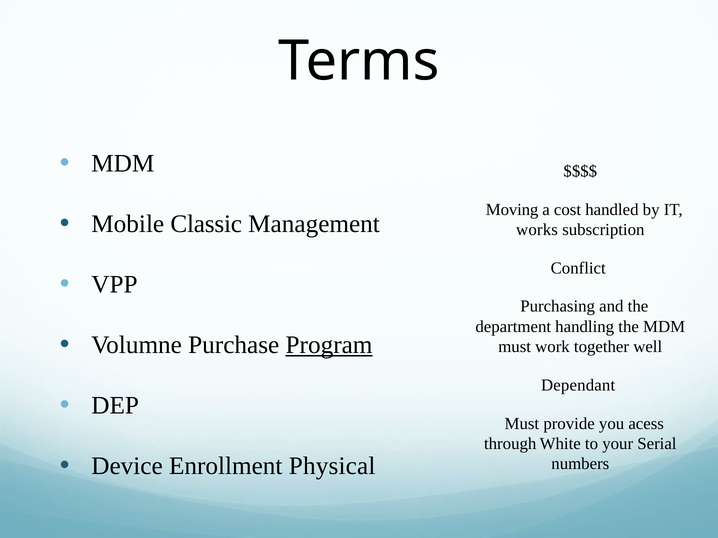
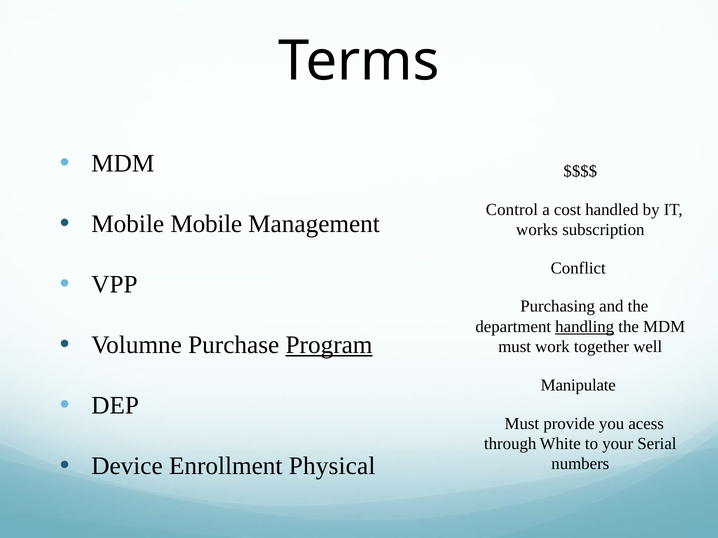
Moving: Moving -> Control (512, 210)
Mobile Classic: Classic -> Mobile (206, 224)
handling underline: none -> present (585, 327)
Dependant: Dependant -> Manipulate (578, 386)
